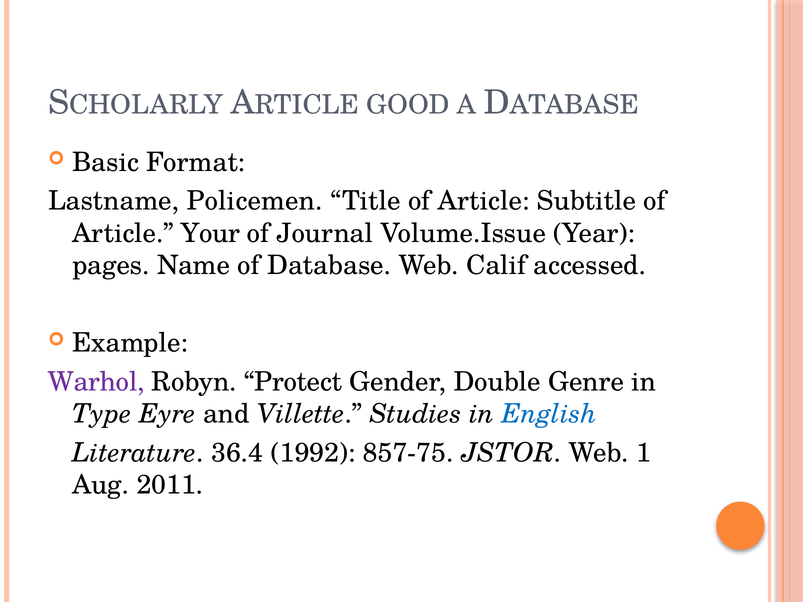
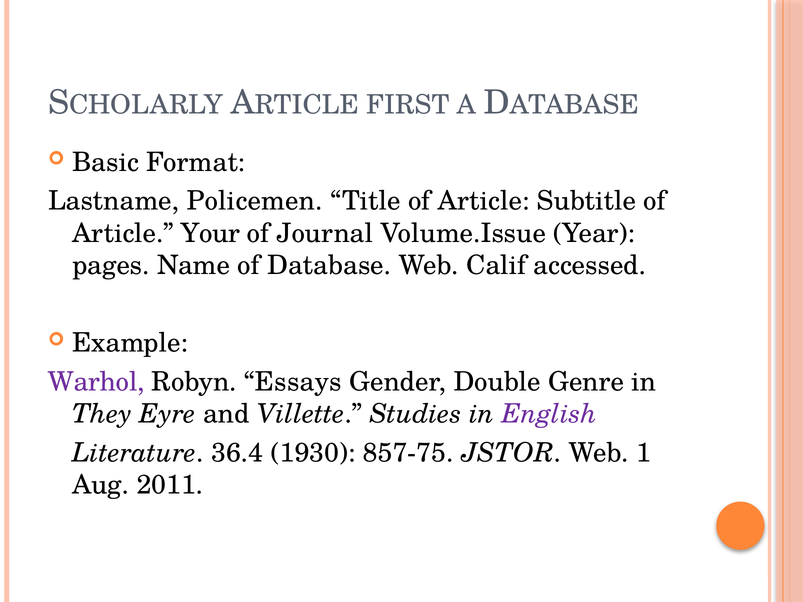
GOOD: GOOD -> FIRST (408, 105)
Protect: Protect -> Essays (293, 382)
Type: Type -> They (102, 414)
English colour: blue -> purple (549, 414)
1992: 1992 -> 1930 (313, 453)
